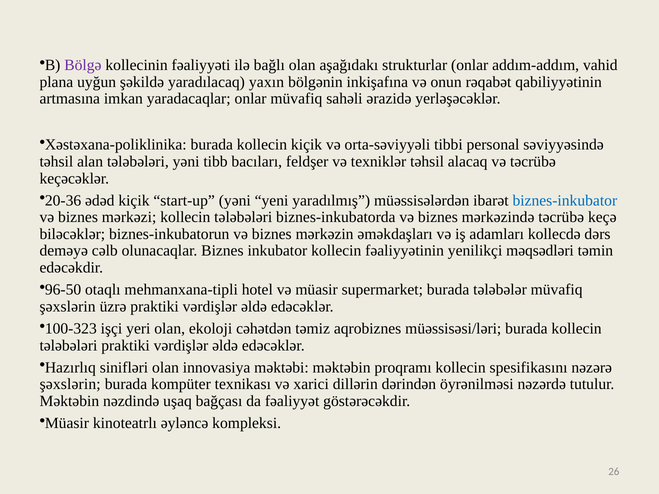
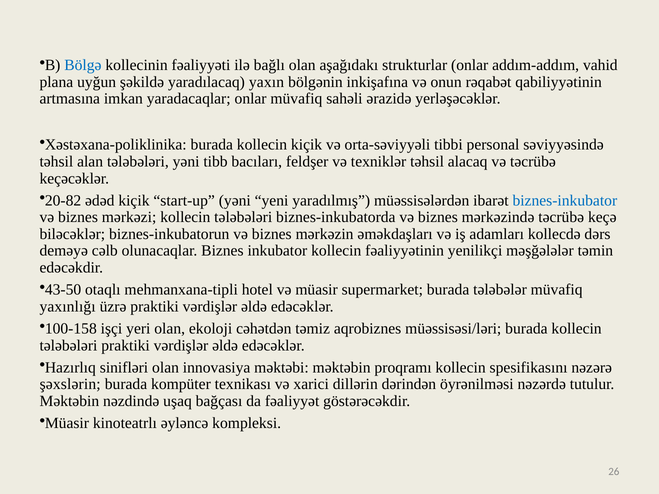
Bölgə colour: purple -> blue (83, 65)
20-36: 20-36 -> 20-82 (63, 201)
məqsədləri: məqsədləri -> məşğələlər (540, 251)
96-50: 96-50 -> 43-50 (63, 290)
şəxslərin: şəxslərin -> yaxınlığı (68, 307)
100-323: 100-323 -> 100-158 (71, 329)
